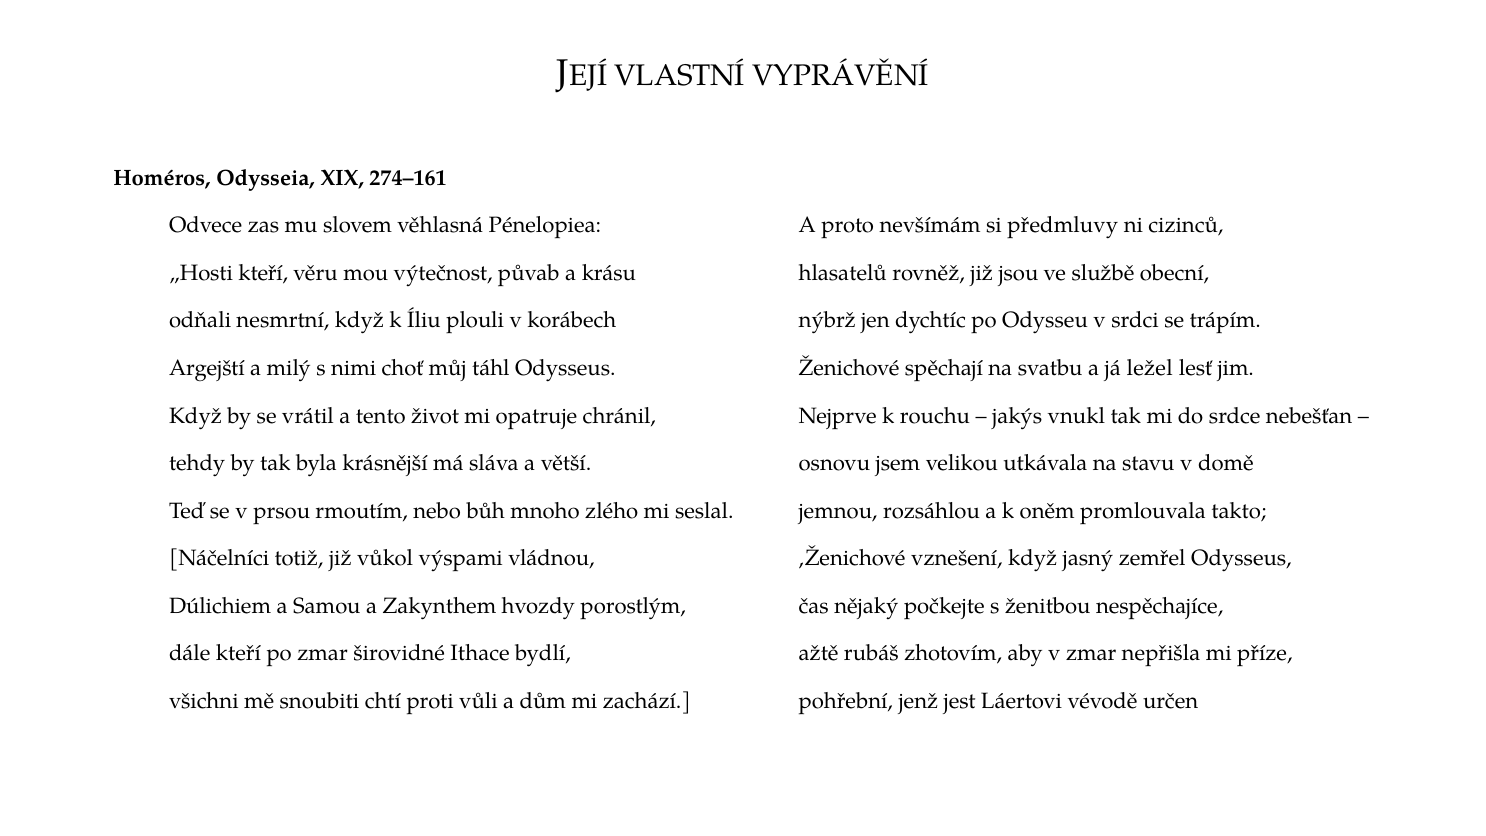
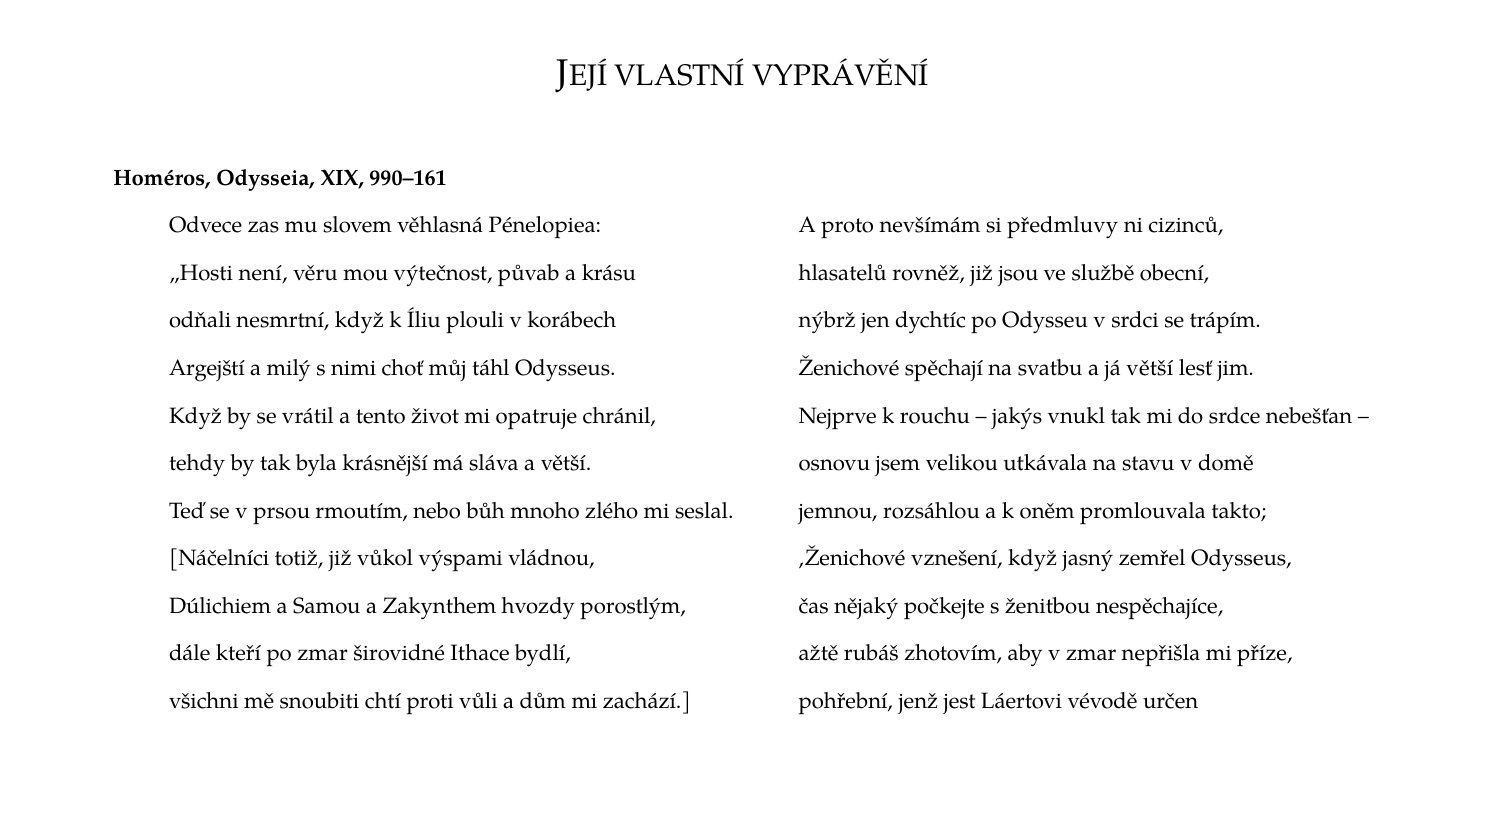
274–161: 274–161 -> 990–161 (408, 178)
„Hosti kteří: kteří -> není (263, 273)
já ležel: ležel -> větší (1150, 368)
